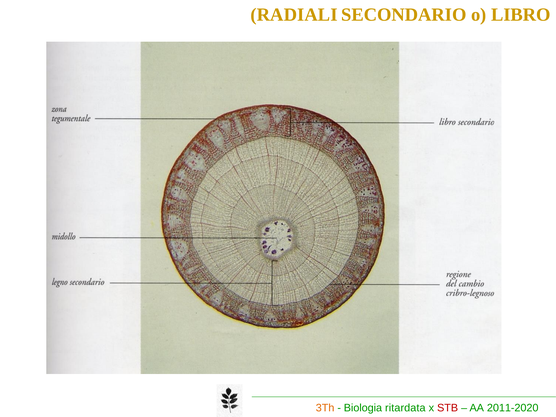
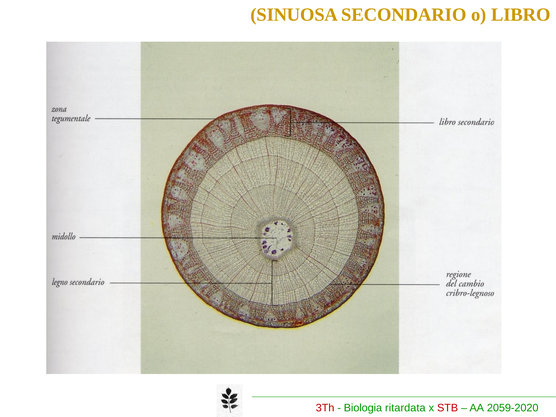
RADIALI: RADIALI -> SINUOSA (294, 15)
3Th colour: orange -> red (325, 408)
2011-2020: 2011-2020 -> 2059-2020 (513, 408)
